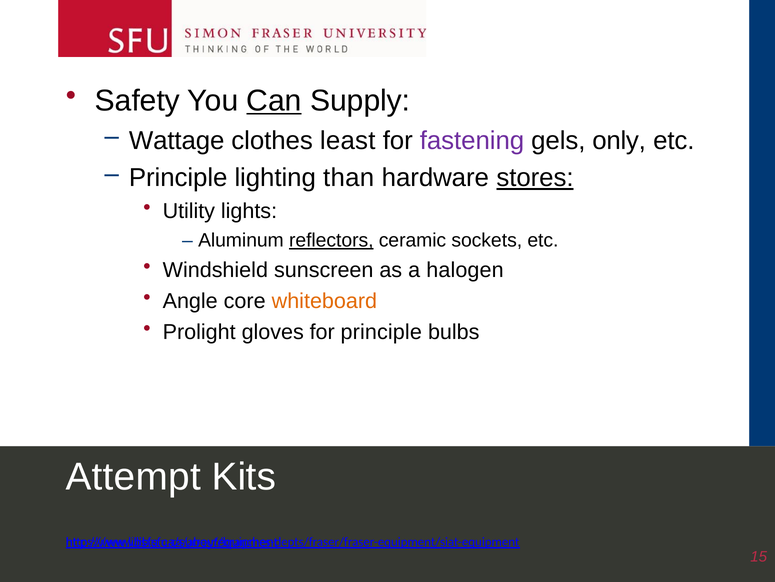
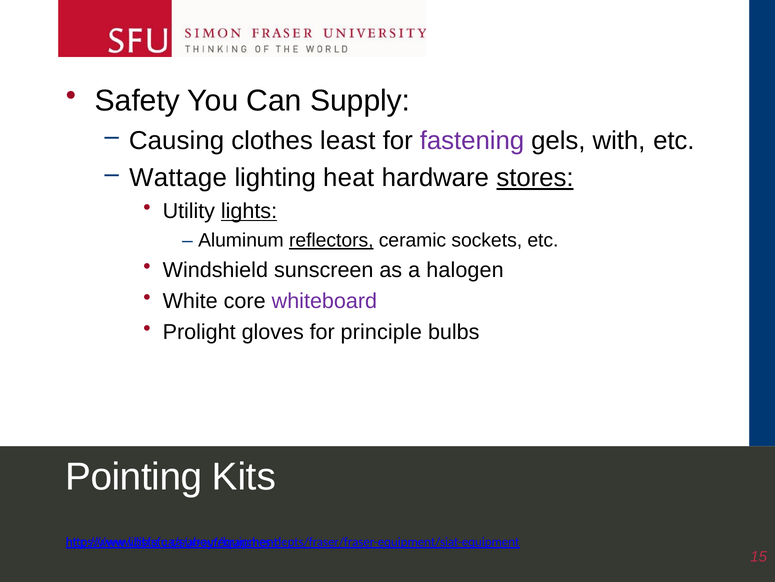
Can underline: present -> none (274, 101)
Wattage: Wattage -> Causing (177, 140)
only: only -> with (619, 140)
Principle: Principle -> Wattage (178, 178)
than: than -> heat (349, 178)
lights underline: none -> present (249, 211)
Angle: Angle -> White (190, 301)
whiteboard colour: orange -> purple (324, 301)
Attempt: Attempt -> Pointing (134, 476)
